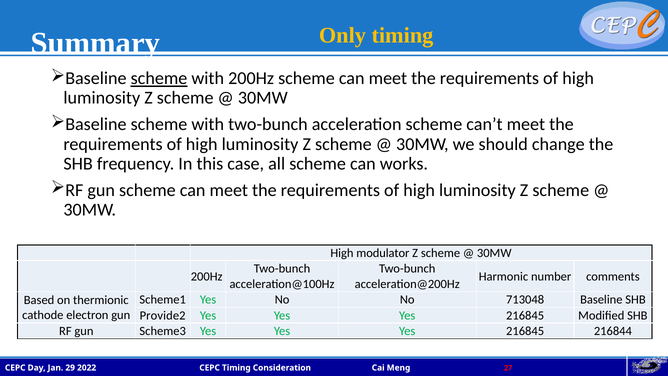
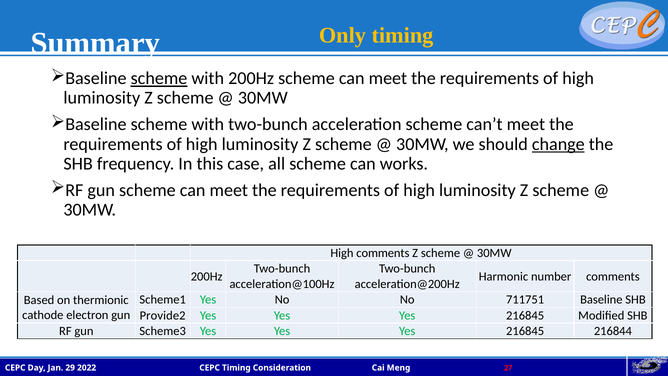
change underline: none -> present (558, 144)
High modulator: modulator -> comments (383, 253)
713048: 713048 -> 711751 (525, 300)
